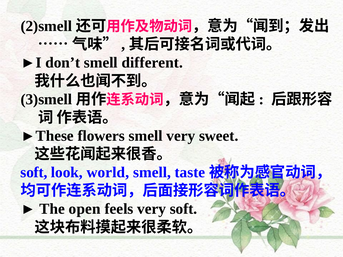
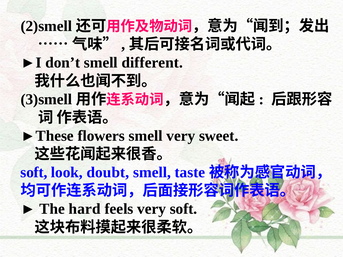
world: world -> doubt (108, 173)
open: open -> hard (85, 209)
